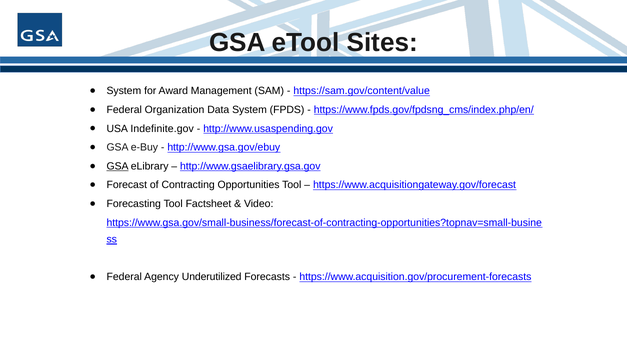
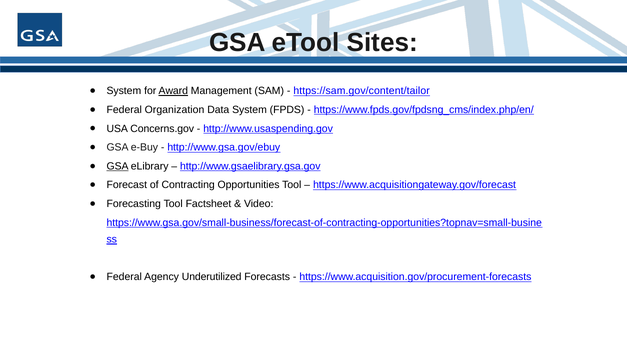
Award underline: none -> present (173, 91)
https://sam.gov/content/value: https://sam.gov/content/value -> https://sam.gov/content/tailor (362, 91)
Indefinite.gov: Indefinite.gov -> Concerns.gov (162, 129)
